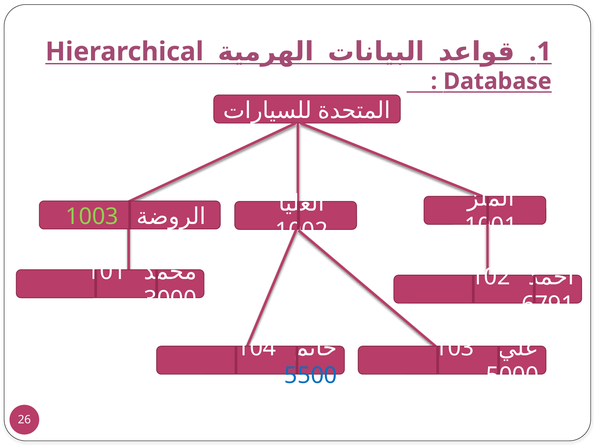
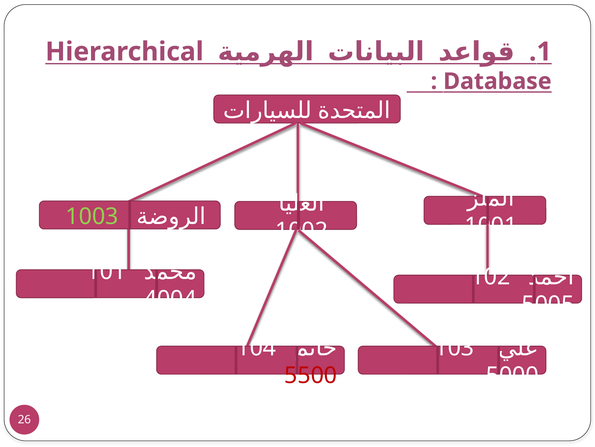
3000: 3000 -> 4004 (170, 299)
6791: 6791 -> 5005 (548, 304)
5500 colour: blue -> red (311, 375)
